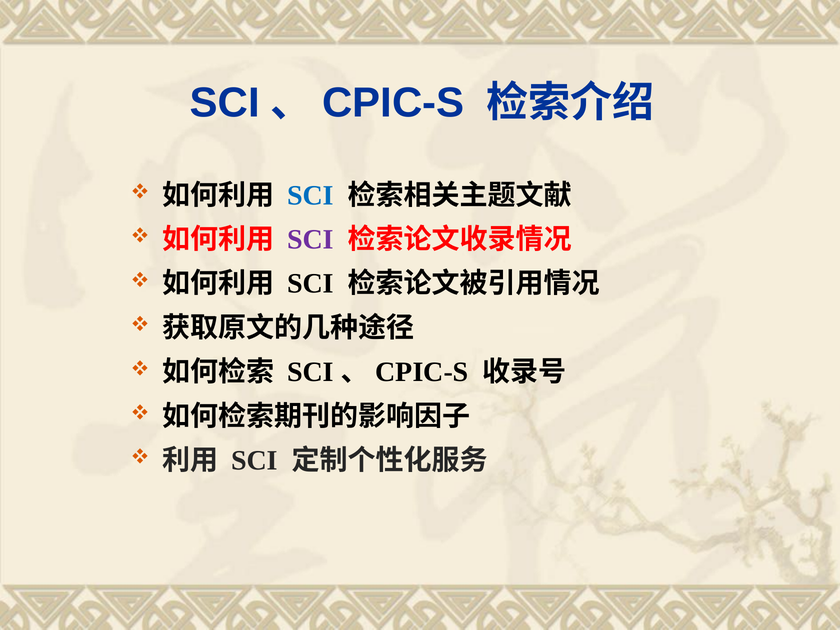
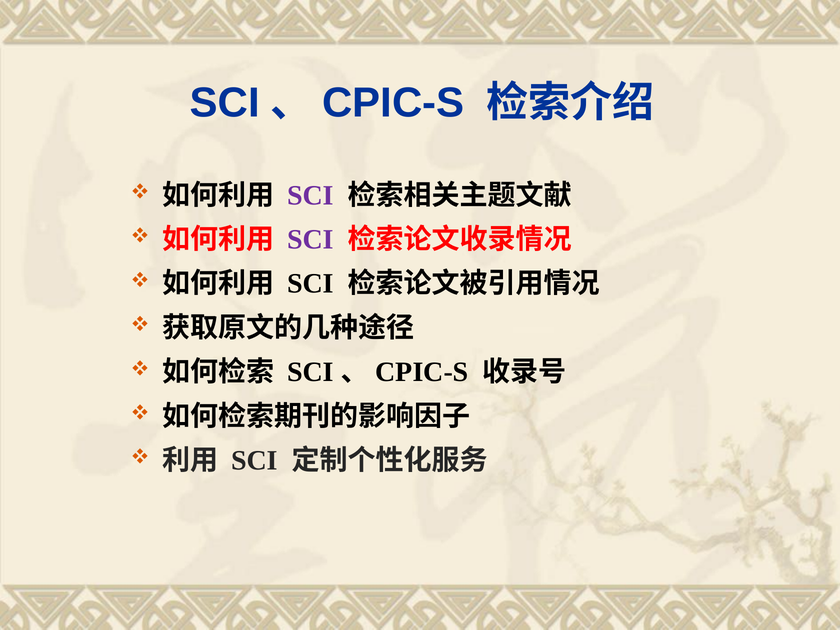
SCI colour: blue -> purple (311, 195)
